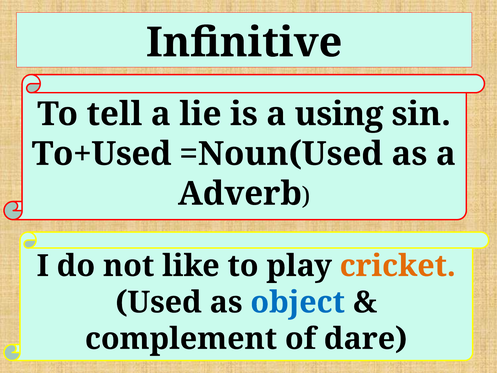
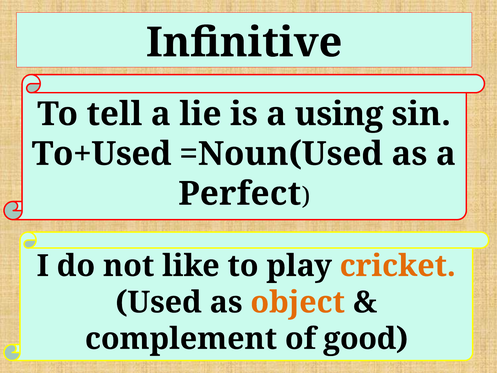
Adverb: Adverb -> Perfect (240, 194)
object colour: blue -> orange (298, 302)
dare: dare -> good (366, 339)
